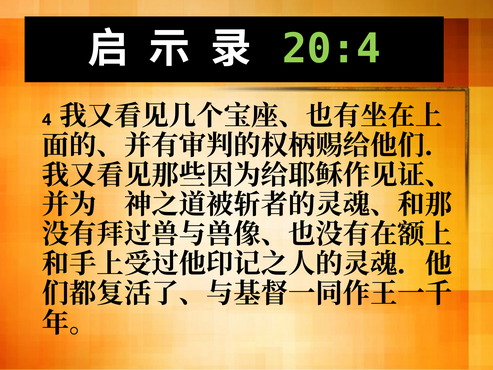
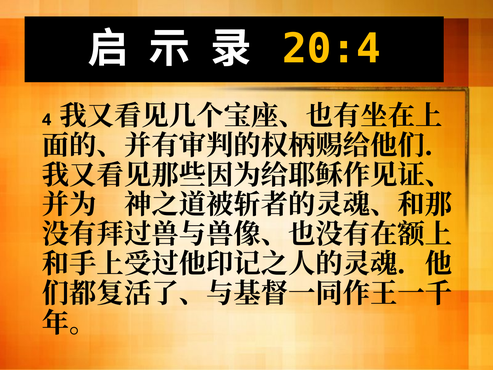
20:4 colour: light green -> yellow (332, 49)
